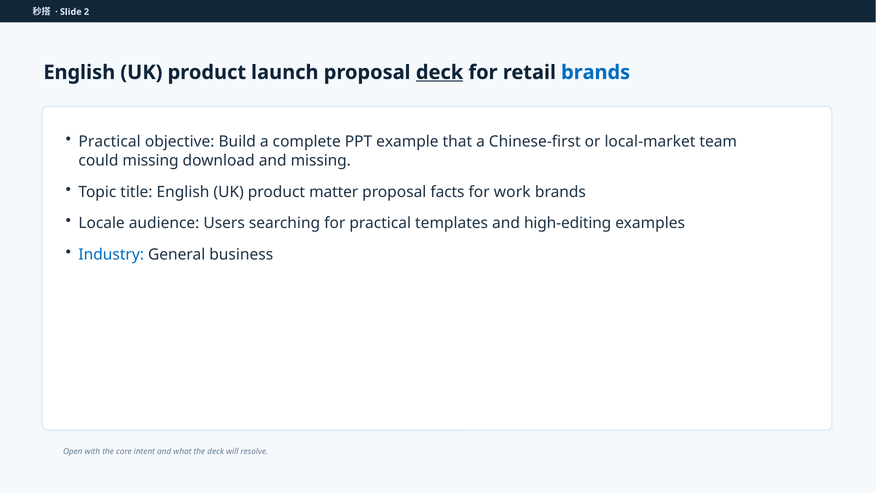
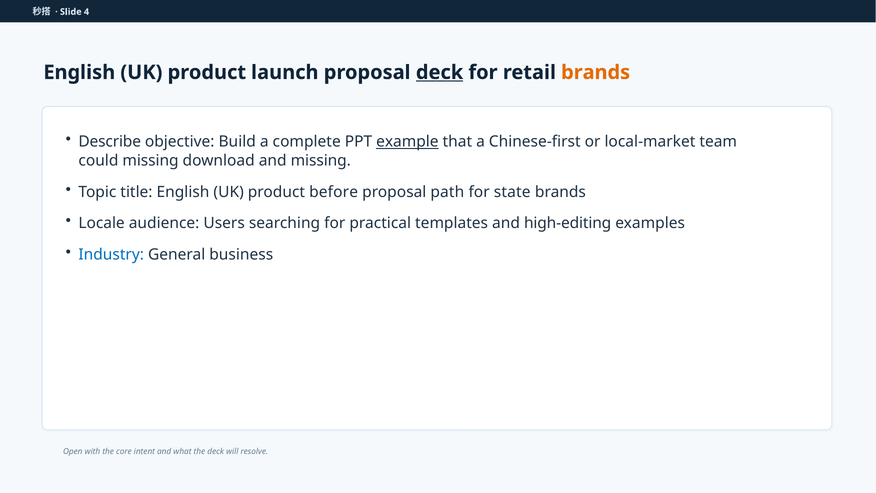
2: 2 -> 4 (87, 12)
brands colour: blue -> orange (596, 72)
Practical: Practical -> Describe (110, 142)
example underline: none -> present (407, 142)
matter: matter -> before (334, 192)
facts: facts -> path (447, 192)
work: work -> state (512, 192)
